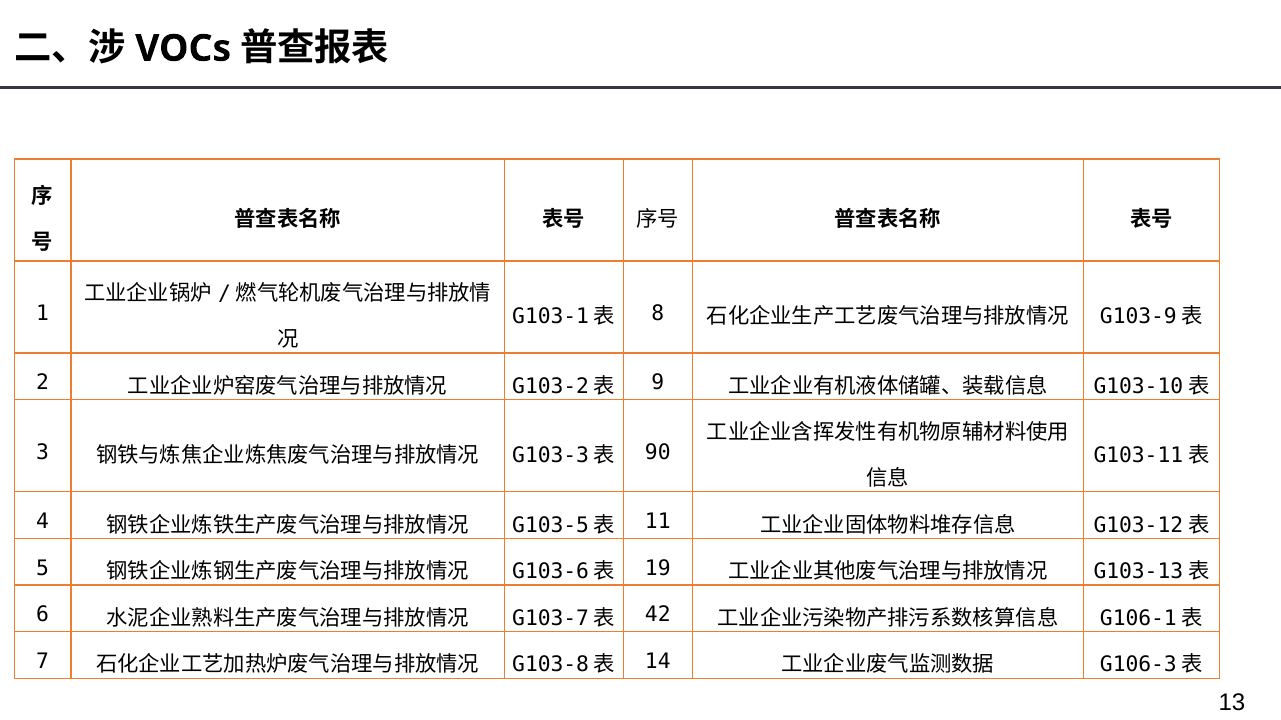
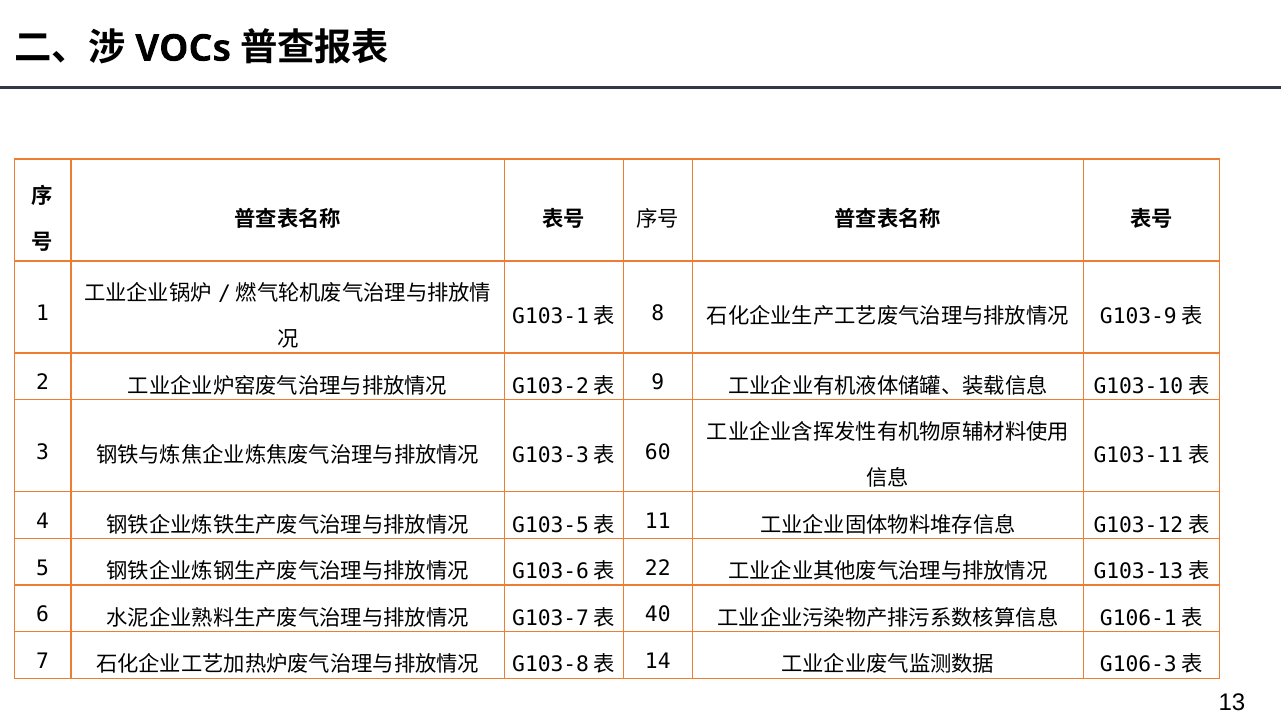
90: 90 -> 60 (658, 452)
19: 19 -> 22 (658, 569)
42: 42 -> 40 (658, 615)
